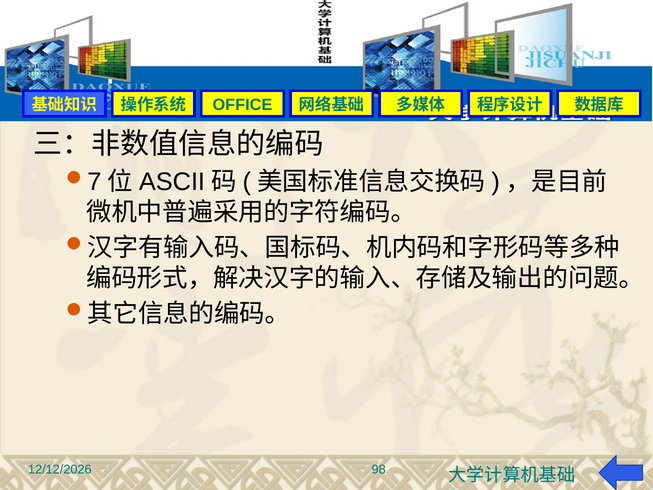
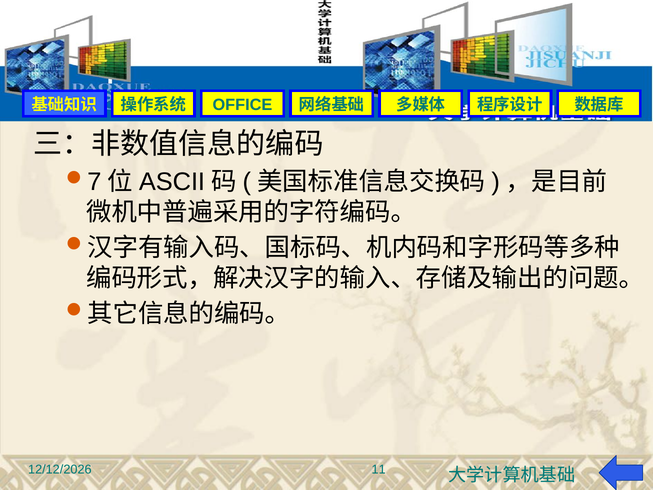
98: 98 -> 11 (379, 469)
